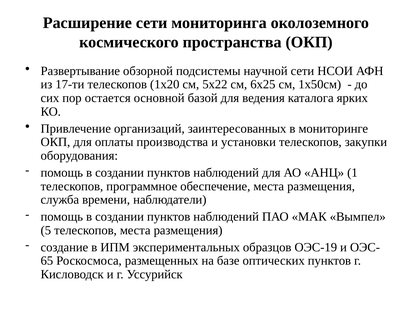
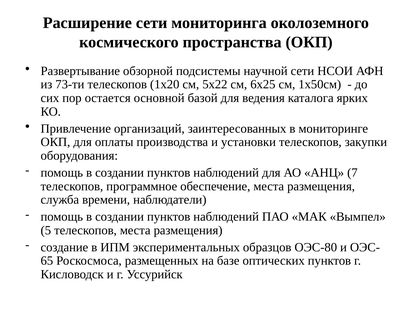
17-ти: 17-ти -> 73-ти (70, 84)
1: 1 -> 7 (352, 173)
ОЭС-19: ОЭС-19 -> ОЭС-80 (316, 247)
